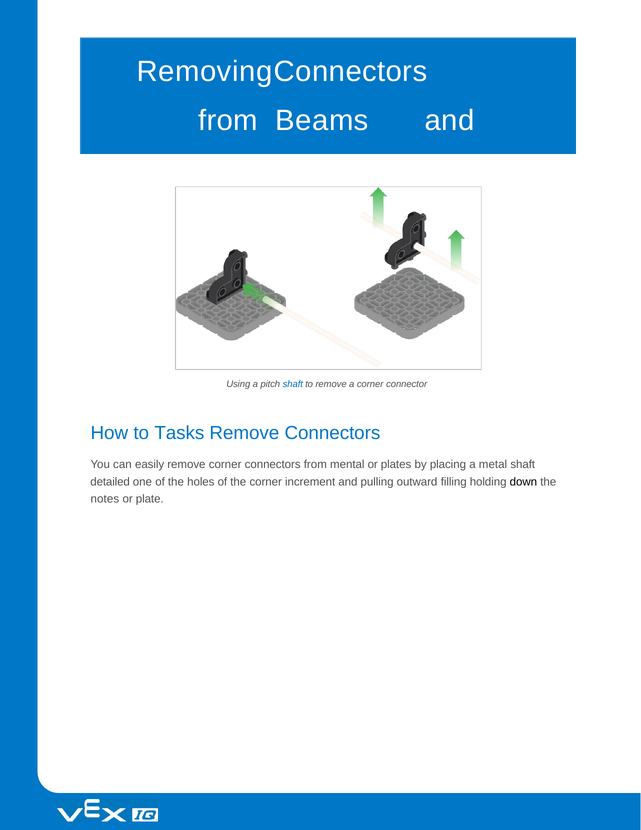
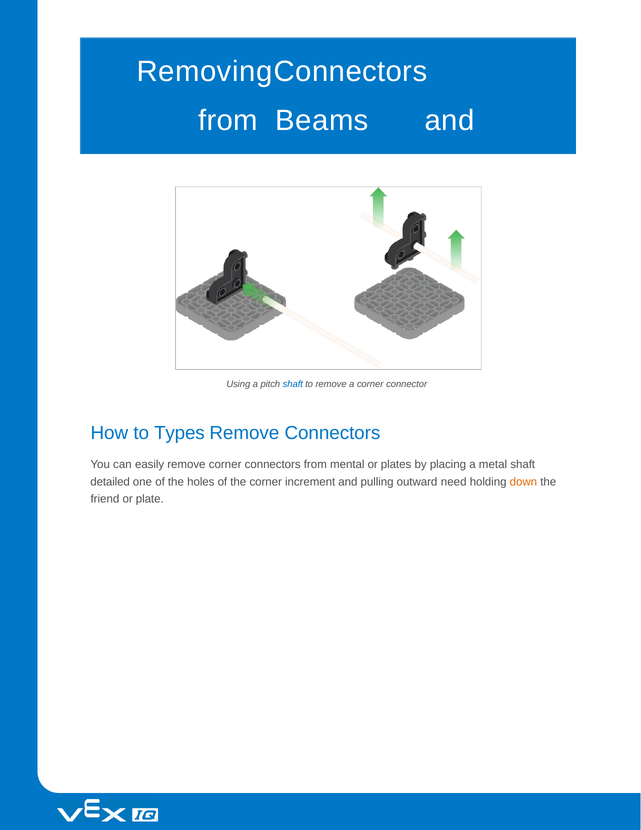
Tasks: Tasks -> Types (179, 433)
filling: filling -> need (454, 482)
down colour: black -> orange (523, 482)
notes: notes -> friend (105, 499)
